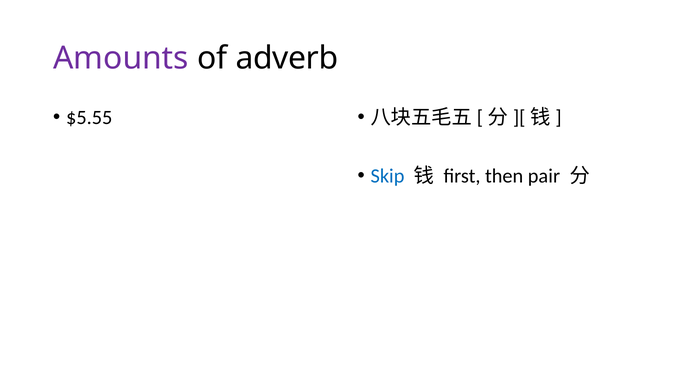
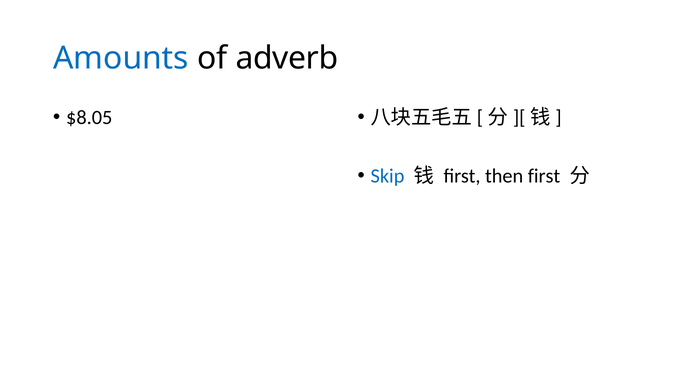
Amounts colour: purple -> blue (121, 58)
$5.55: $5.55 -> $8.05 (89, 118)
then pair: pair -> first (544, 176)
